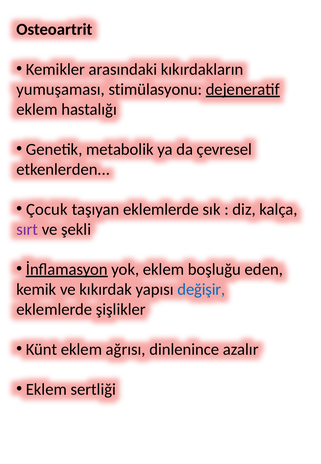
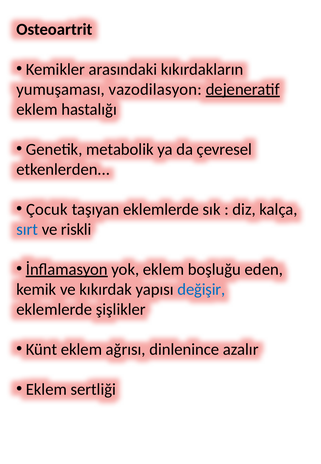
stimülasyonu: stimülasyonu -> vazodilasyon (155, 89)
sırt colour: purple -> blue (27, 229)
şekli: şekli -> riskli (76, 229)
